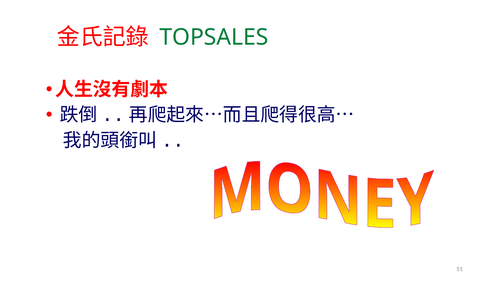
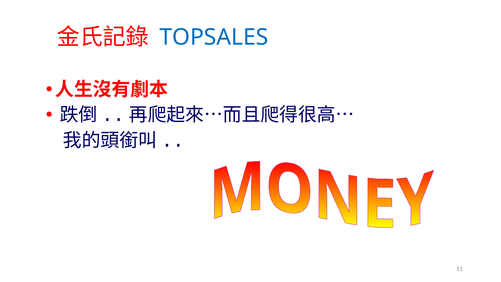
TOPSALES colour: green -> blue (214, 37)
